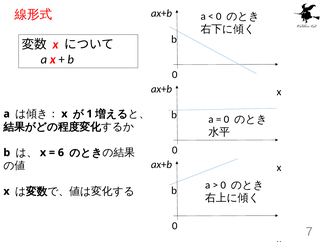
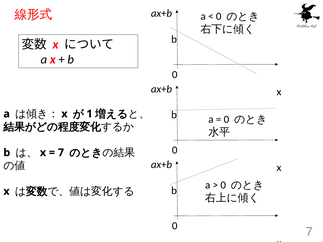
6: 6 -> 7 (61, 153)
